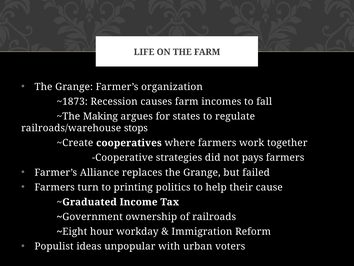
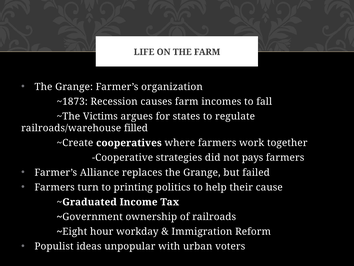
Making: Making -> Victims (100, 116)
stops: stops -> filled (136, 128)
